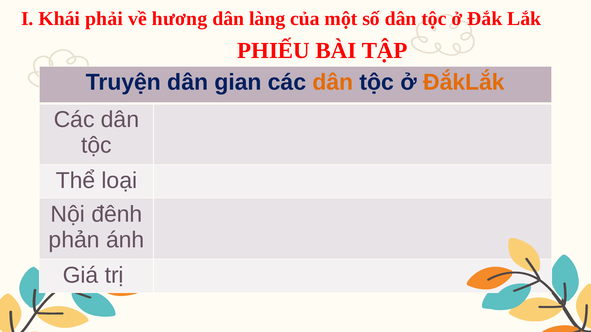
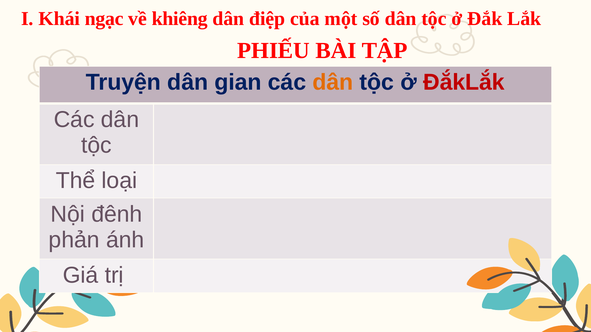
phải: phải -> ngạc (104, 19)
hương: hương -> khiêng (180, 19)
làng: làng -> điệp (267, 19)
ĐắkLắk colour: orange -> red (464, 82)
